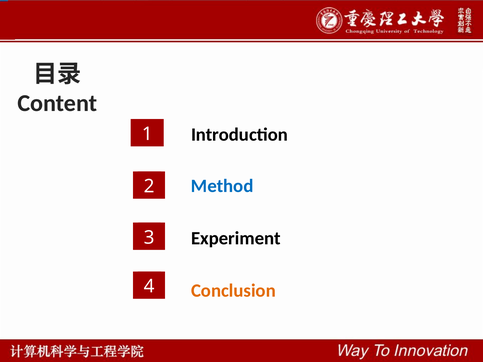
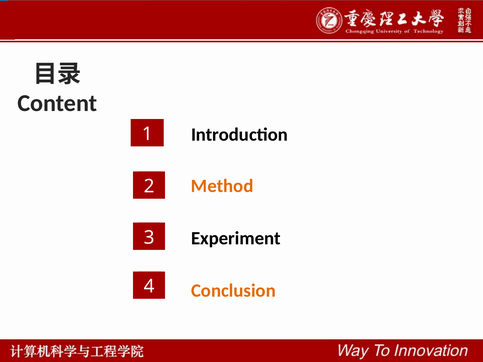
Method colour: blue -> orange (222, 186)
